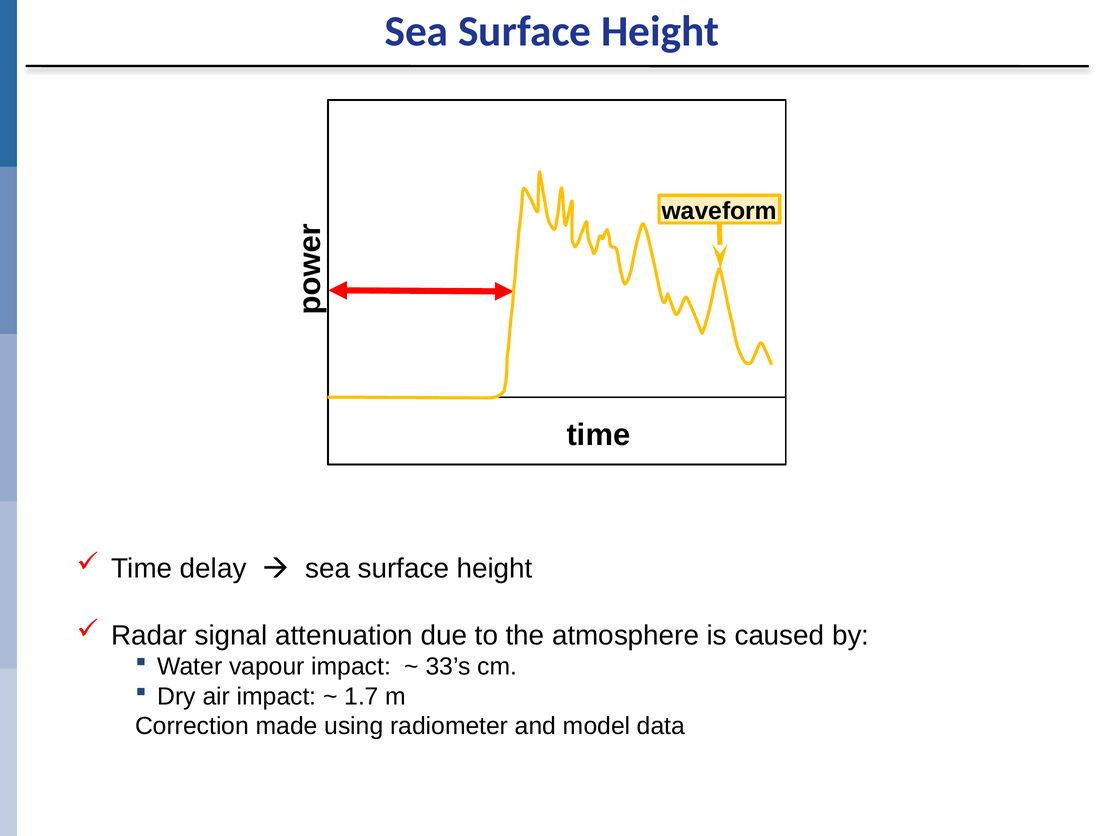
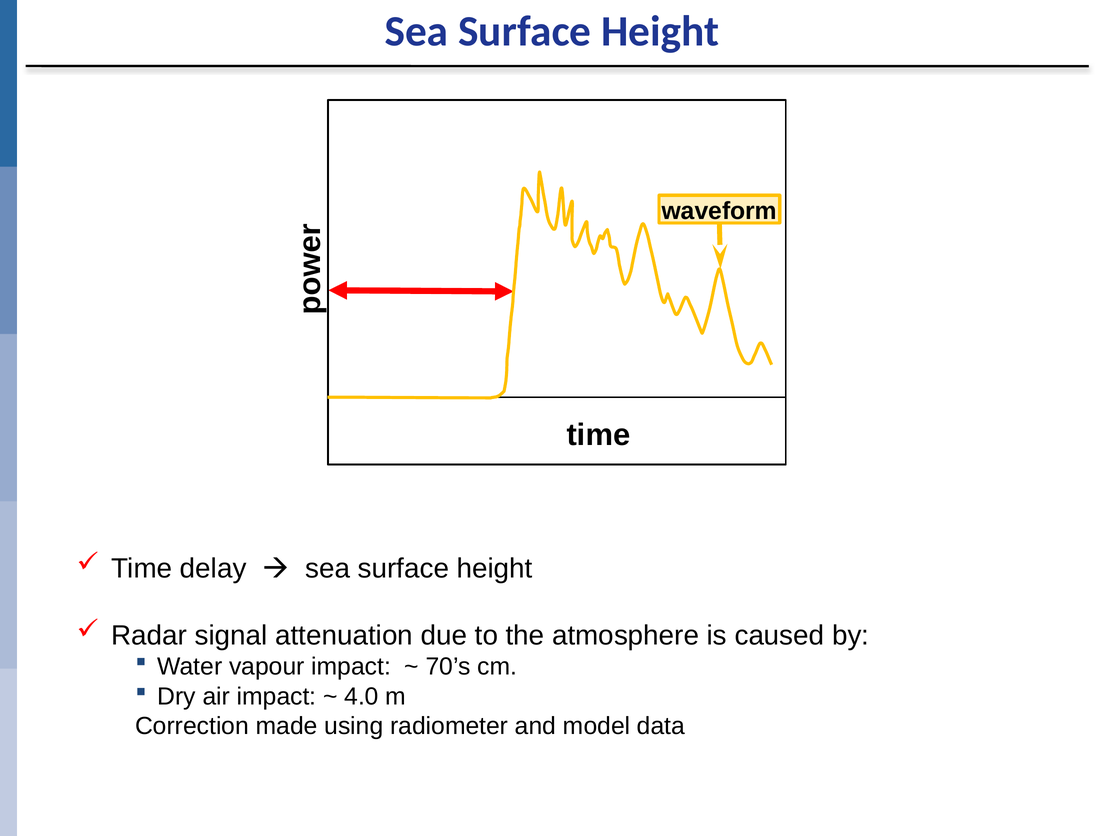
33’s: 33’s -> 70’s (448, 666)
1.7: 1.7 -> 4.0 (361, 696)
